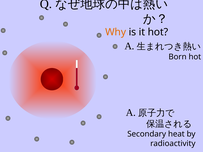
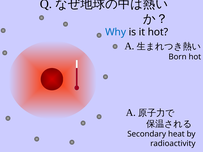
Why colour: orange -> blue (116, 32)
